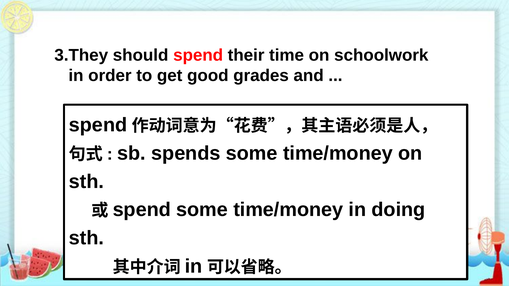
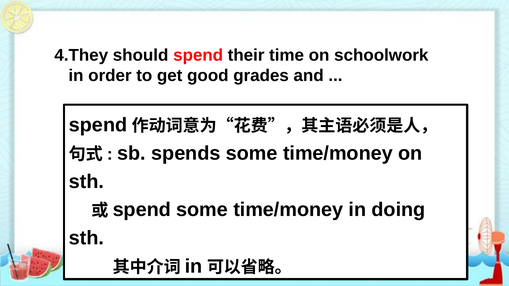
3.They: 3.They -> 4.They (81, 55)
